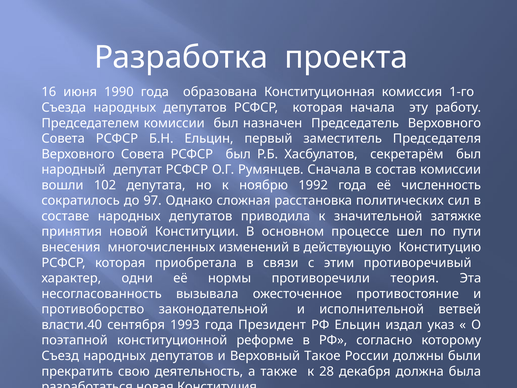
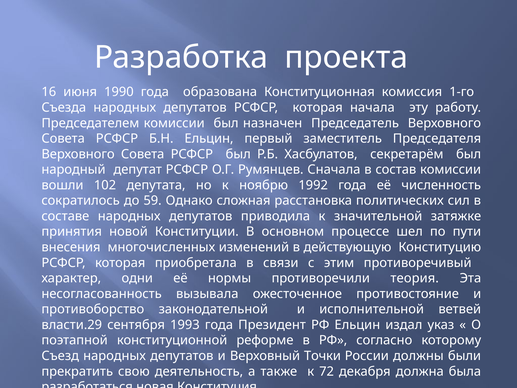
97: 97 -> 59 (153, 201)
власти.40: власти.40 -> власти.29 (72, 325)
Такое: Такое -> Точки (322, 356)
28: 28 -> 72 (327, 371)
